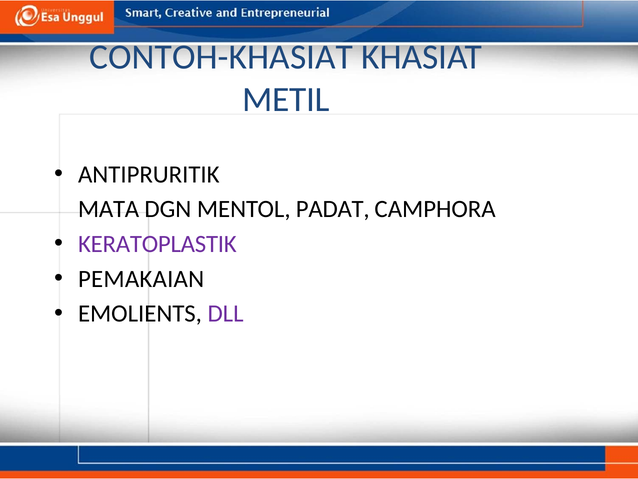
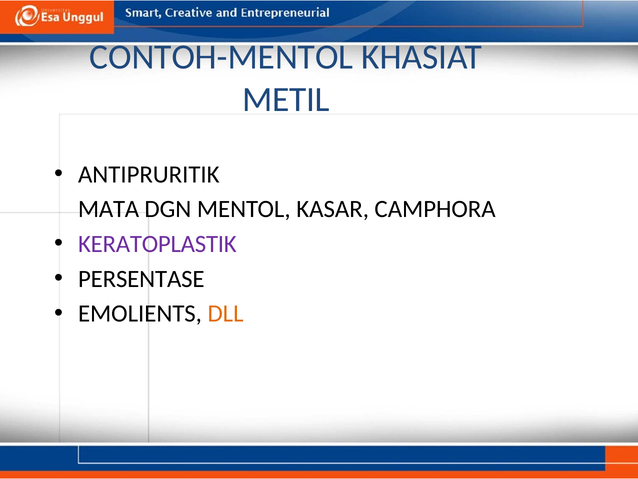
CONTOH-KHASIAT: CONTOH-KHASIAT -> CONTOH-MENTOL (221, 57)
PADAT: PADAT -> KASAR (333, 209)
PEMAKAIAN: PEMAKAIAN -> PERSENTASE (141, 279)
DLL colour: purple -> orange (226, 313)
